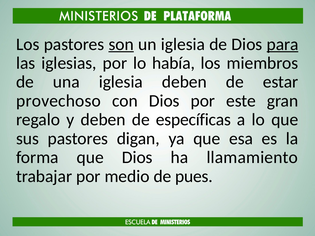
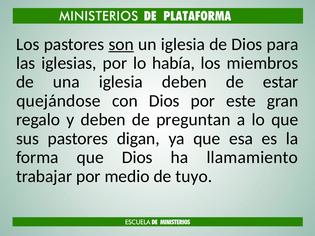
para underline: present -> none (283, 44)
provechoso: provechoso -> quejándose (59, 101)
específicas: específicas -> preguntan (193, 120)
pues: pues -> tuyo (194, 177)
